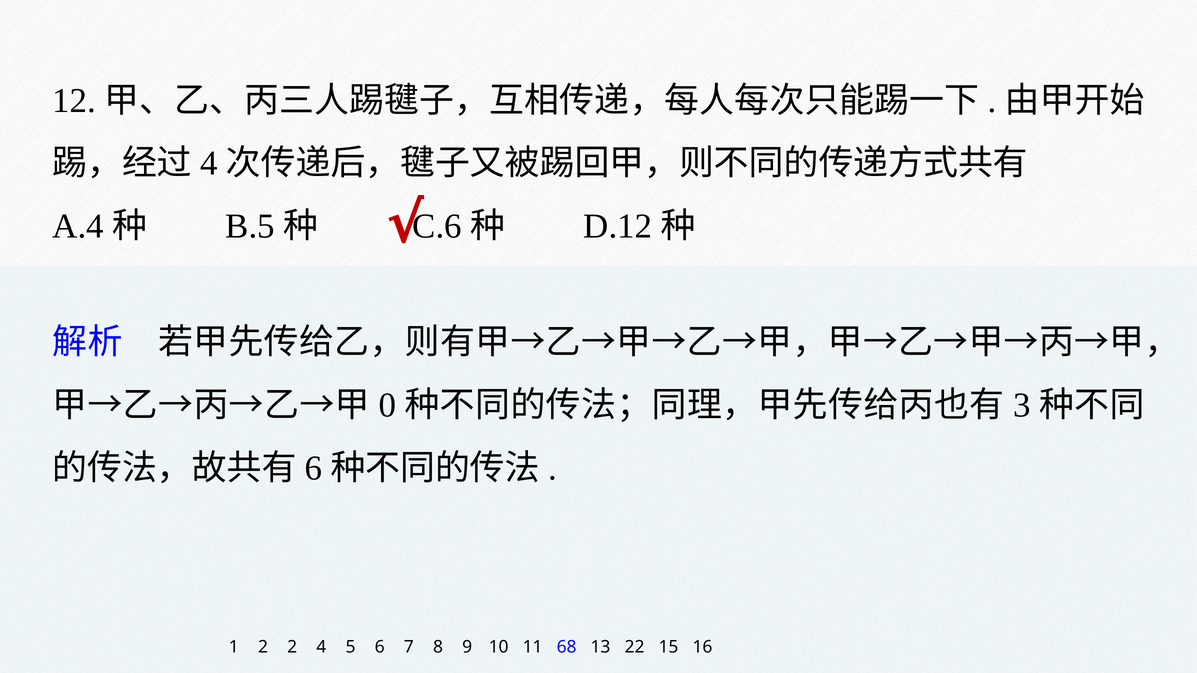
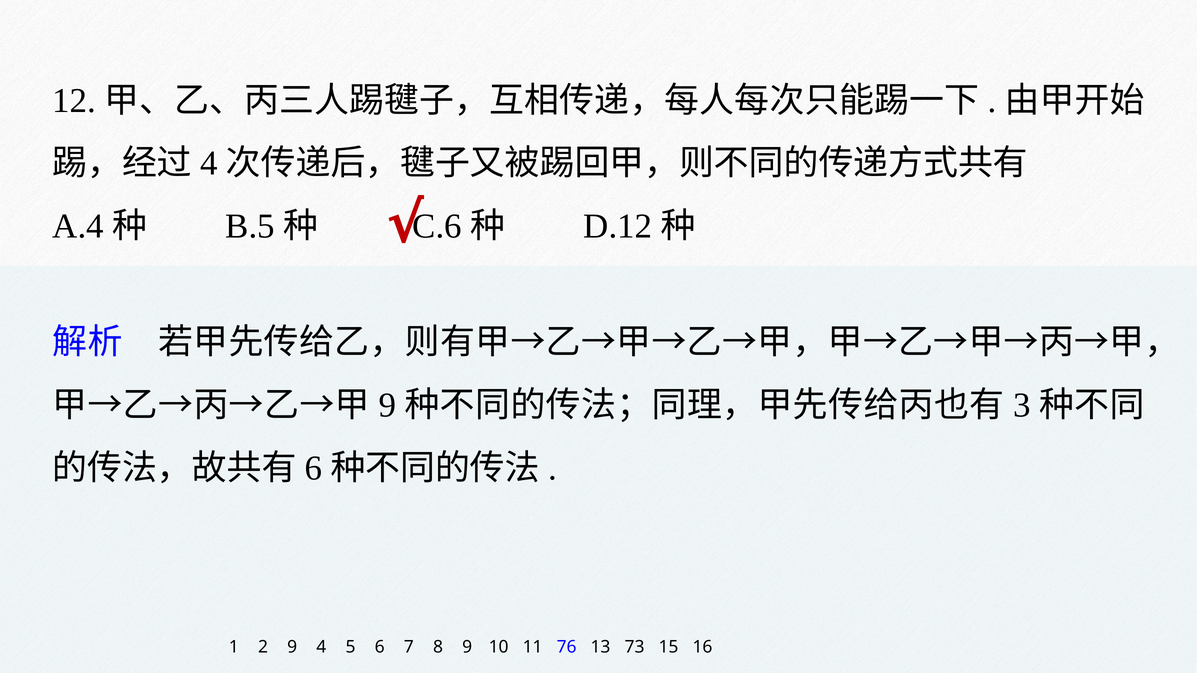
0: 0 -> 9 (387, 405)
2 2: 2 -> 9 (292, 647)
68: 68 -> 76 (567, 647)
22: 22 -> 73 (635, 647)
